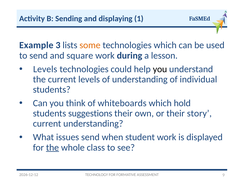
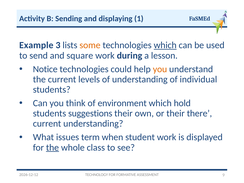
which underline: none -> present (165, 45)
Levels: Levels -> Notice (45, 69)
you colour: black -> orange (160, 69)
whiteboards: whiteboards -> environment (122, 103)
story: story -> there (199, 113)
issues send: send -> term (90, 137)
